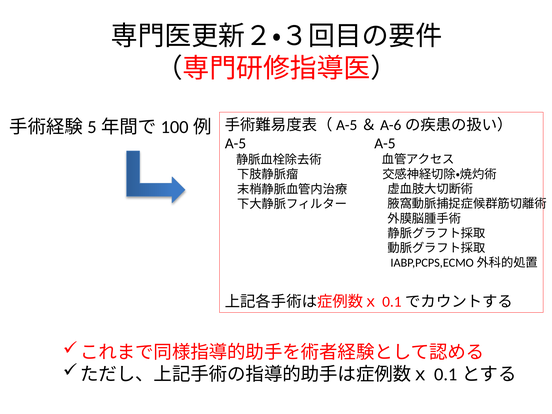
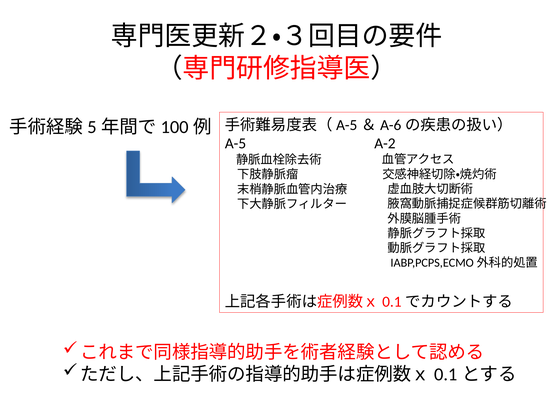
A-5 A-5: A-5 -> A-2 (385, 144)
